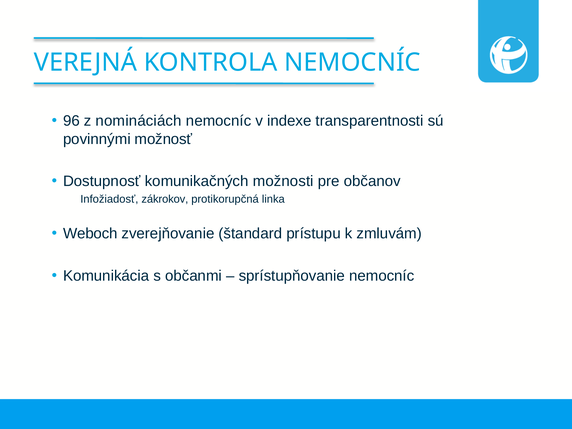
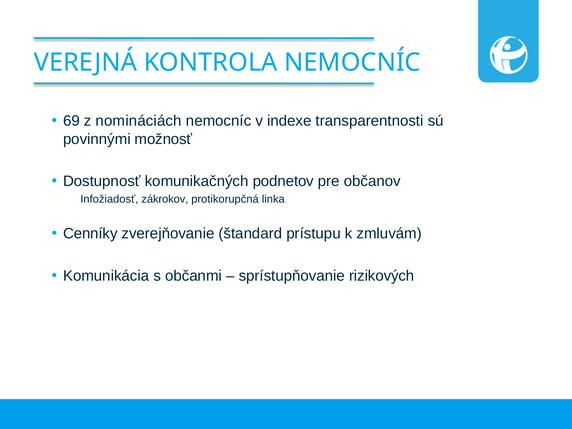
96: 96 -> 69 (71, 121)
možnosti: možnosti -> podnetov (283, 181)
Weboch: Weboch -> Cenníky (90, 234)
sprístupňovanie nemocníc: nemocníc -> rizikových (382, 276)
